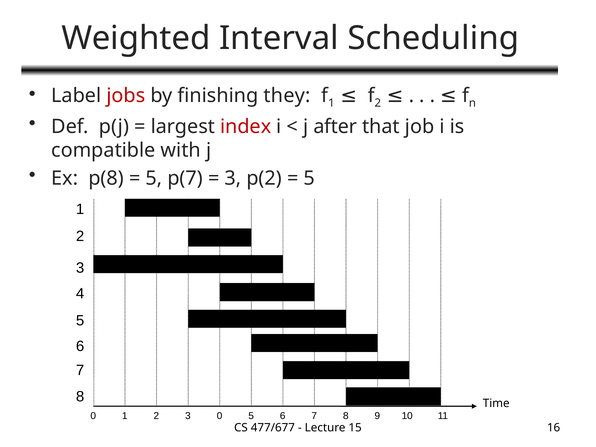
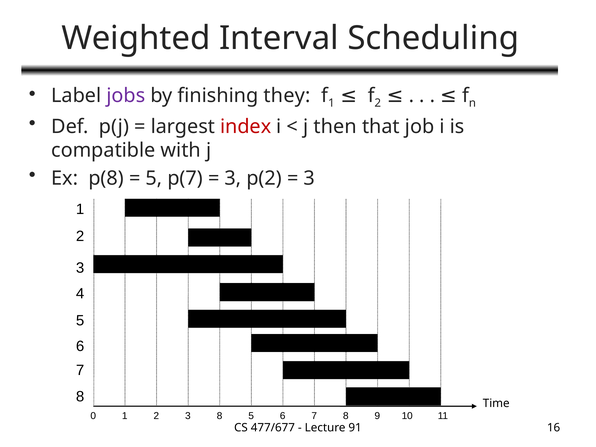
jobs colour: red -> purple (126, 95)
after: after -> then (335, 127)
5: 5 -> 3 (309, 178)
3 0: 0 -> 8 (220, 416)
15: 15 -> 91 (355, 428)
